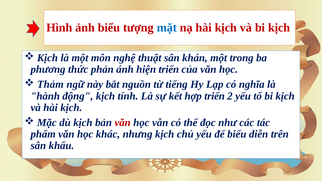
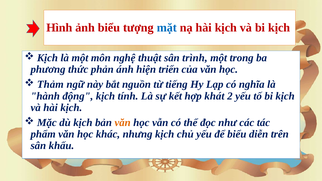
khán: khán -> trình (195, 58)
hợp triển: triển -> khát (214, 96)
văn colour: red -> orange (123, 123)
